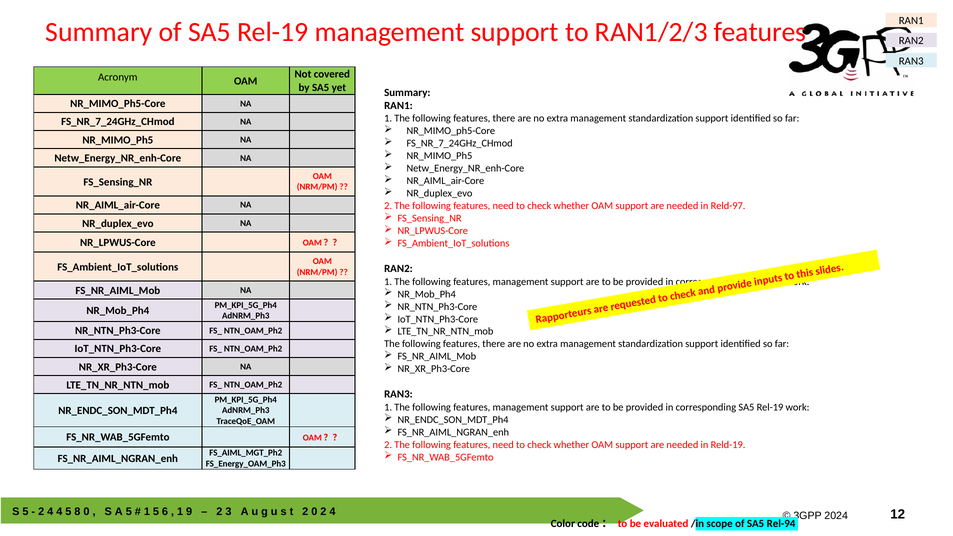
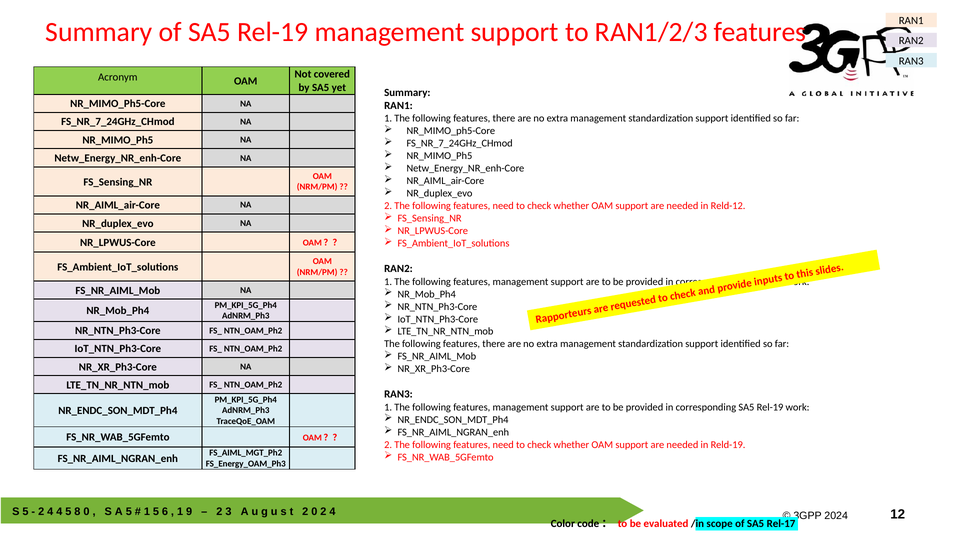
Reld-97: Reld-97 -> Reld-12 (728, 206)
Rel-94: Rel-94 -> Rel-17 (781, 524)
